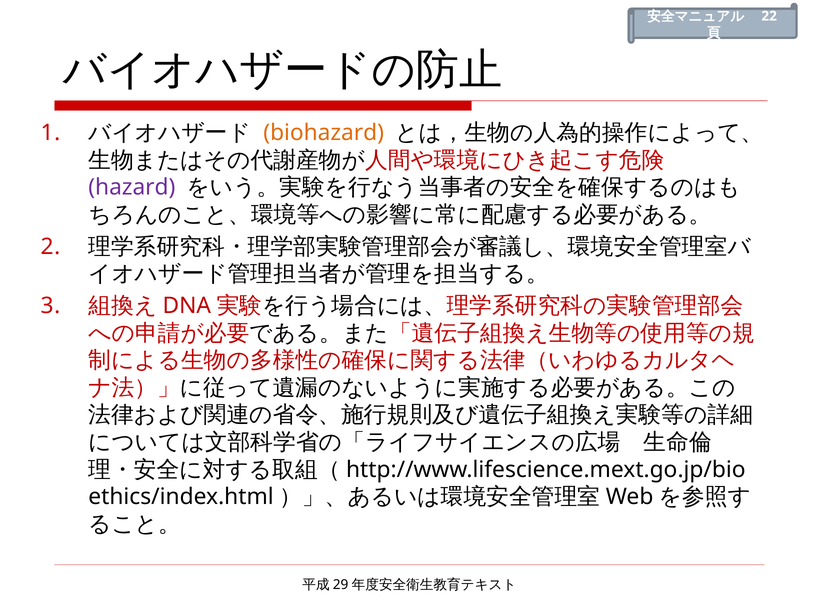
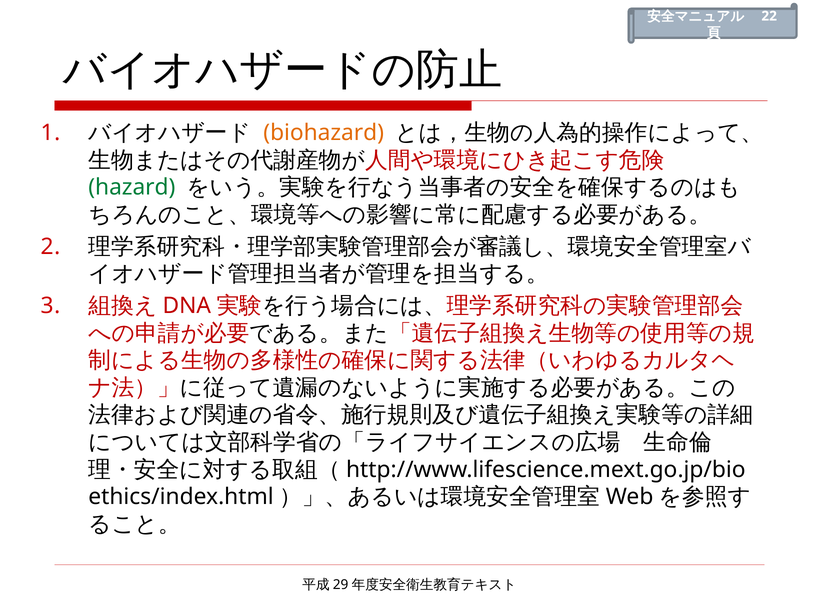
hazard colour: purple -> green (132, 187)
